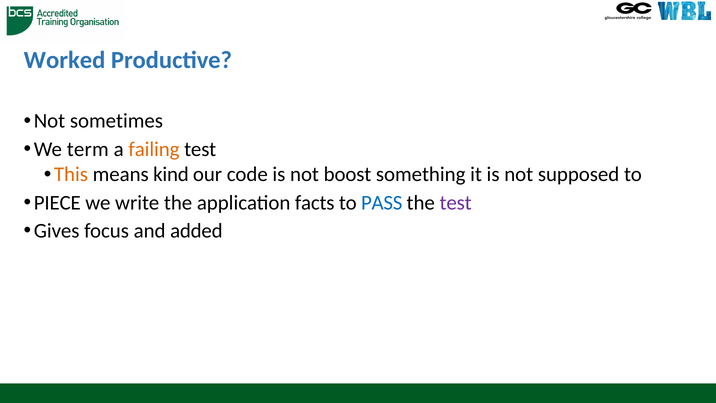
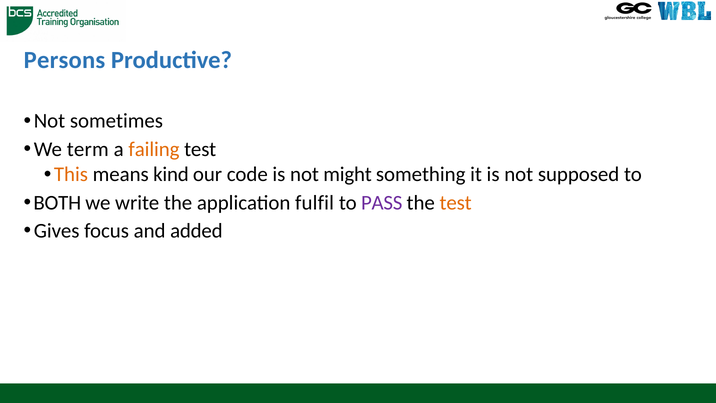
Worked: Worked -> Persons (64, 60)
boost: boost -> might (348, 174)
PIECE: PIECE -> BOTH (57, 203)
facts: facts -> fulfil (315, 203)
PASS colour: blue -> purple (382, 203)
test colour: purple -> orange (456, 203)
